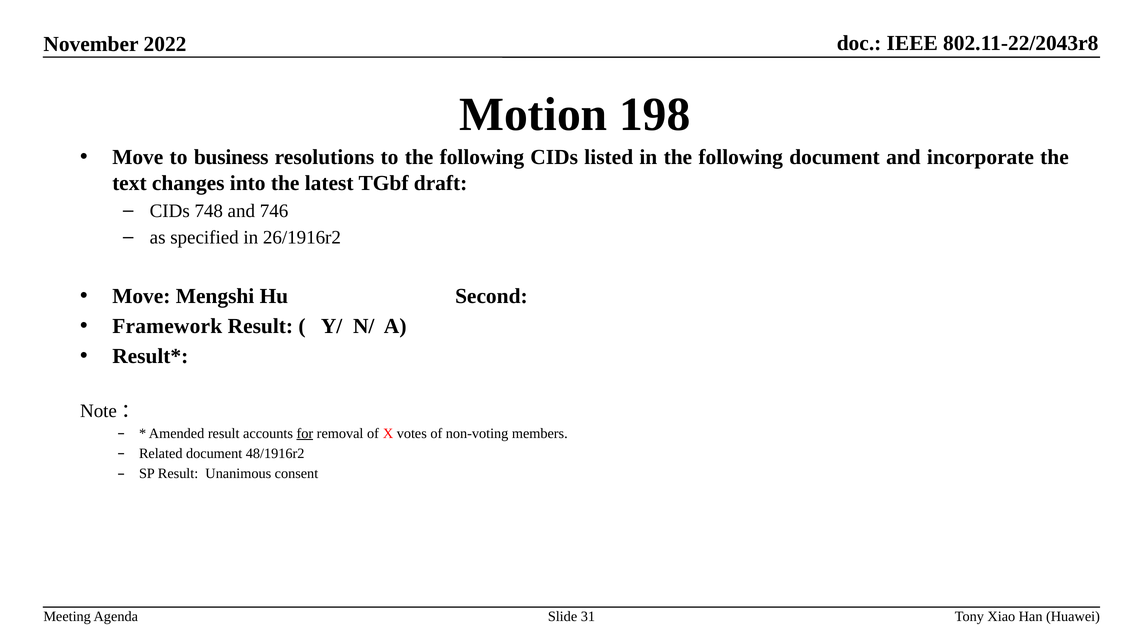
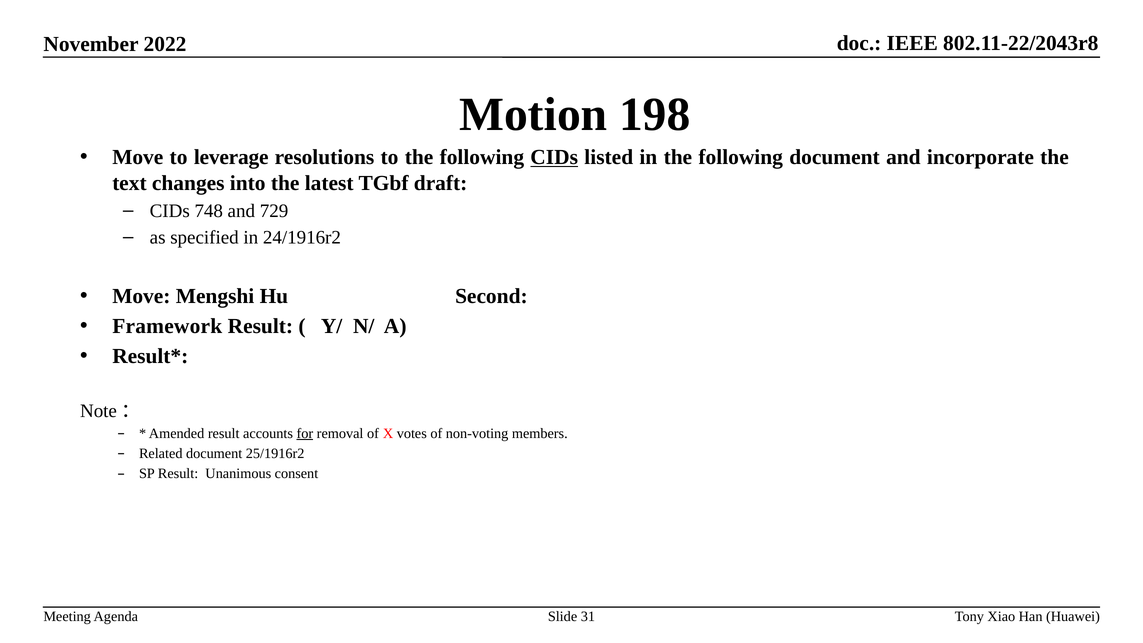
business: business -> leverage (231, 157)
CIDs underline: none -> present (554, 157)
746: 746 -> 729 (274, 211)
26/1916r2: 26/1916r2 -> 24/1916r2 (302, 238)
48/1916r2: 48/1916r2 -> 25/1916r2 (275, 453)
